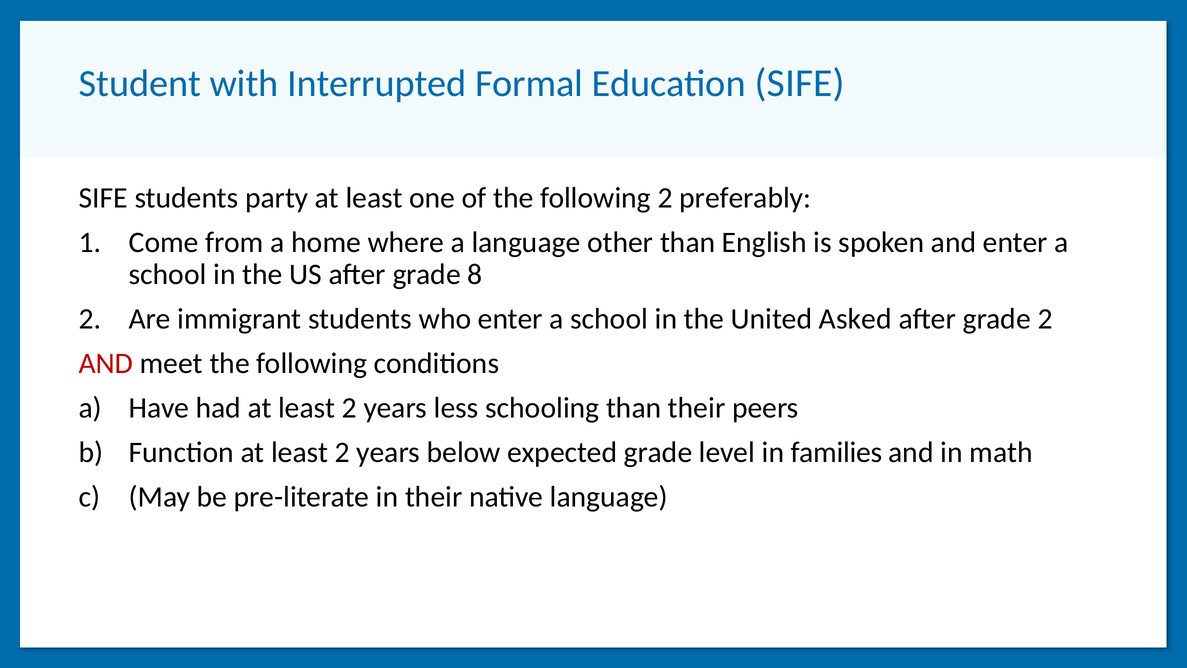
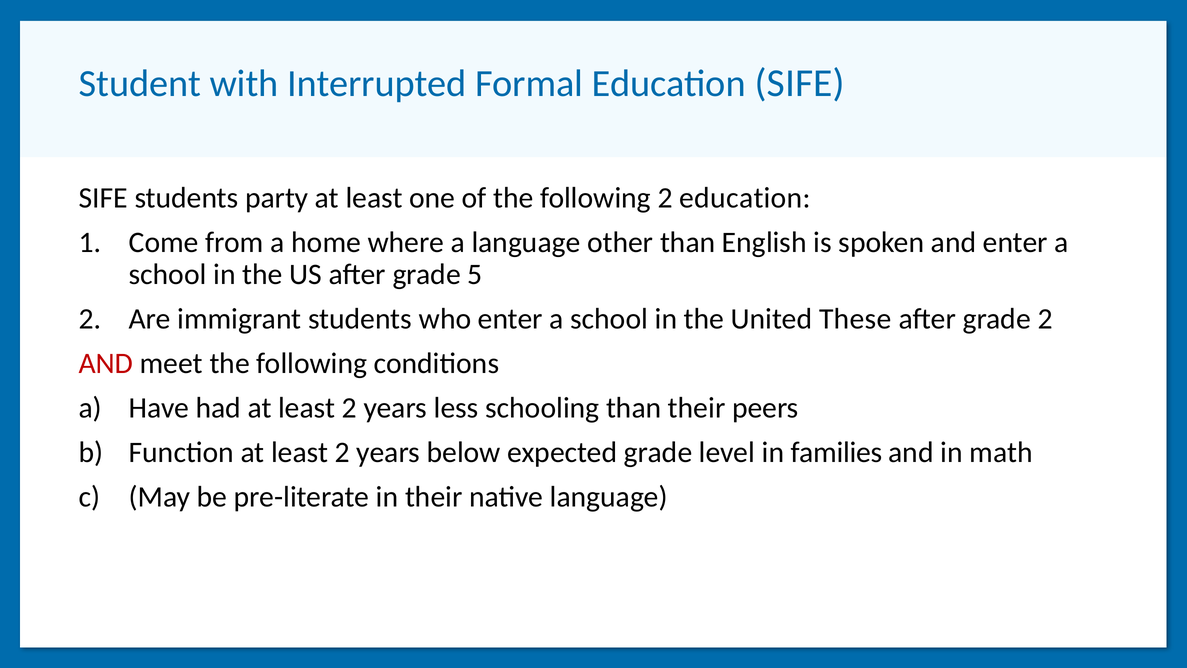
2 preferably: preferably -> education (745, 198)
8: 8 -> 5 (475, 274)
Asked: Asked -> These (855, 319)
